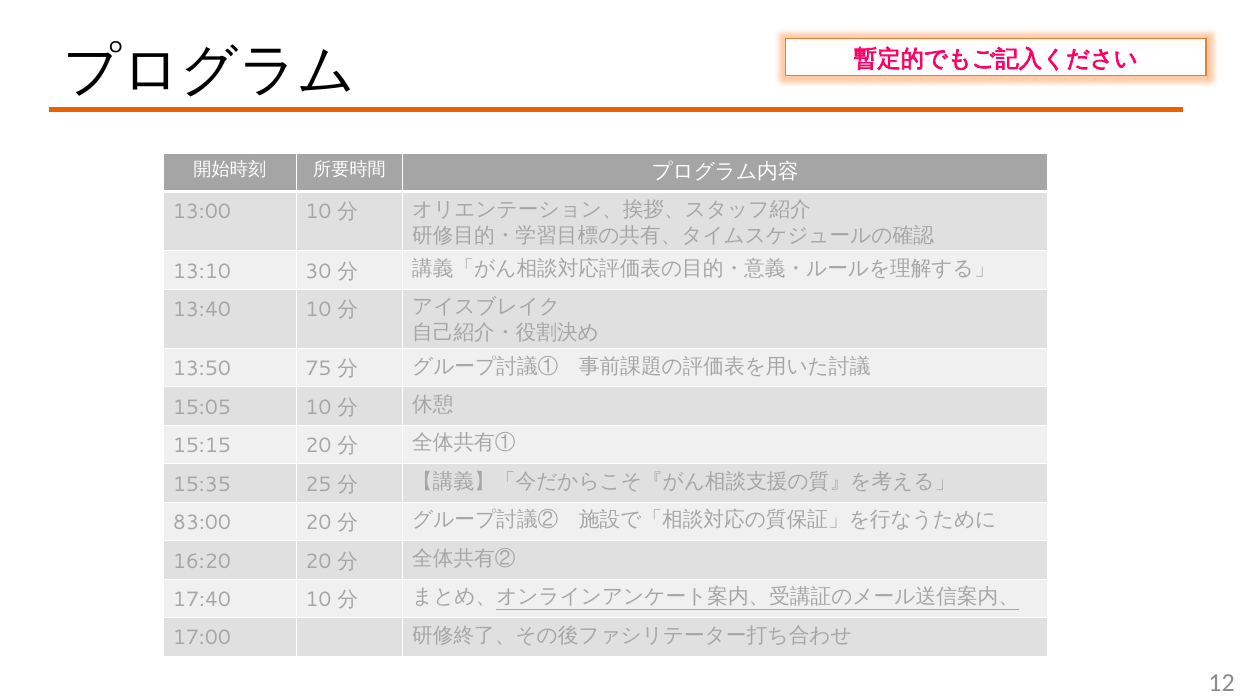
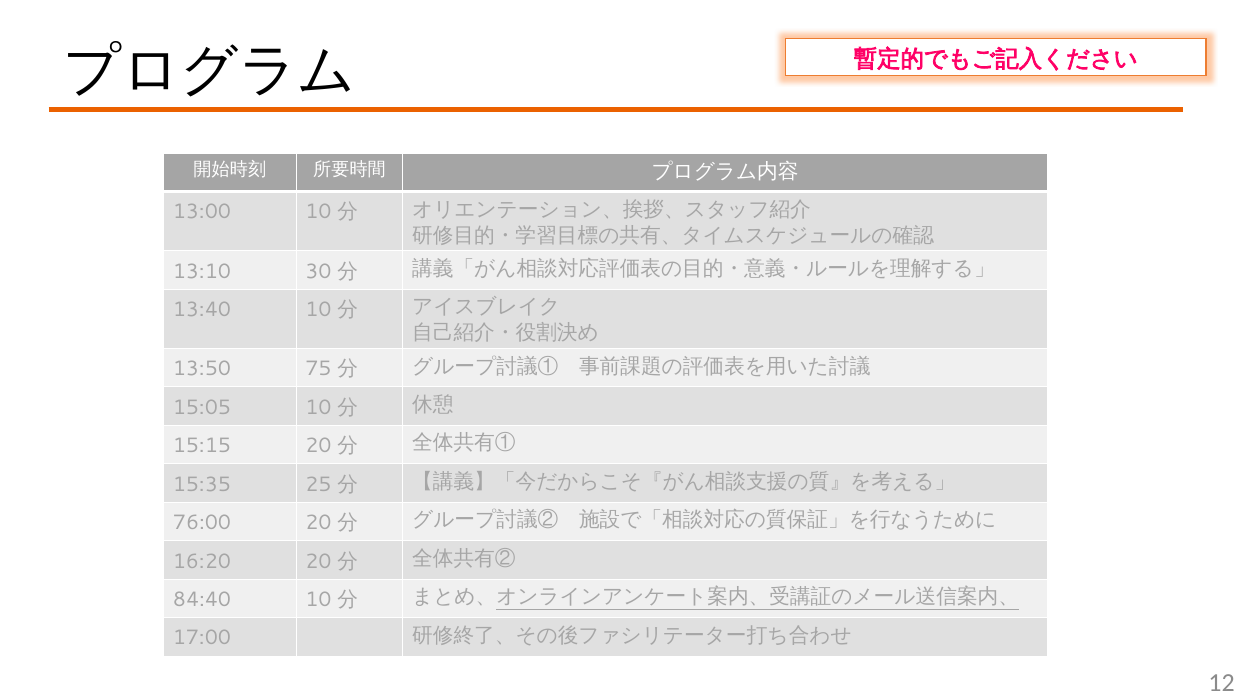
83:00: 83:00 -> 76:00 (202, 523)
17:40: 17:40 -> 84:40 (202, 599)
